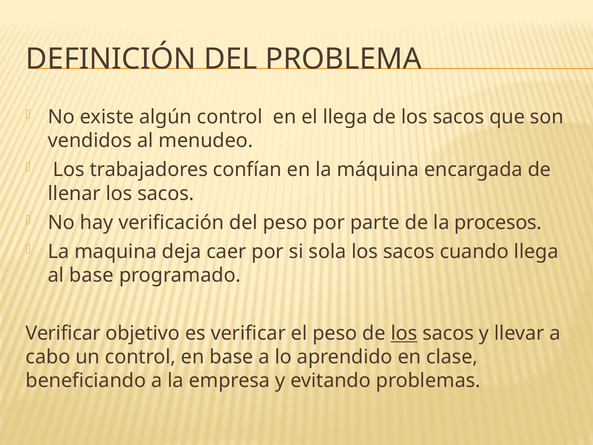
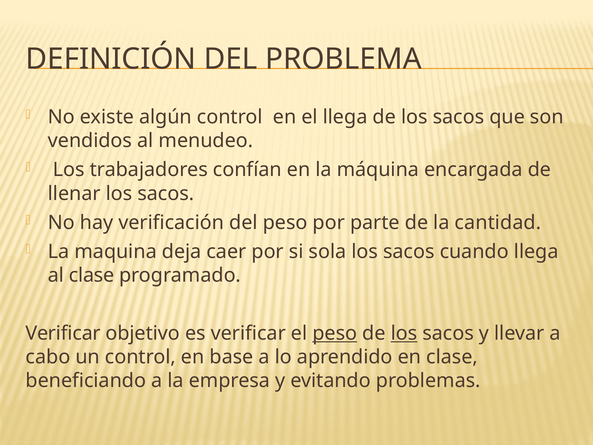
procesos: procesos -> cantidad (498, 222)
al base: base -> clase (92, 275)
peso underline: none -> present (335, 333)
